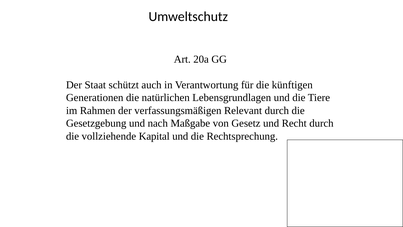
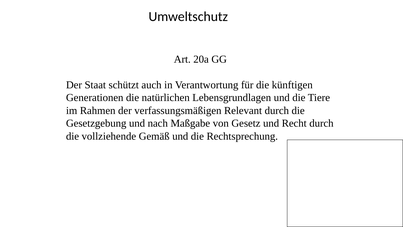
Kapital: Kapital -> Gemäß (154, 136)
